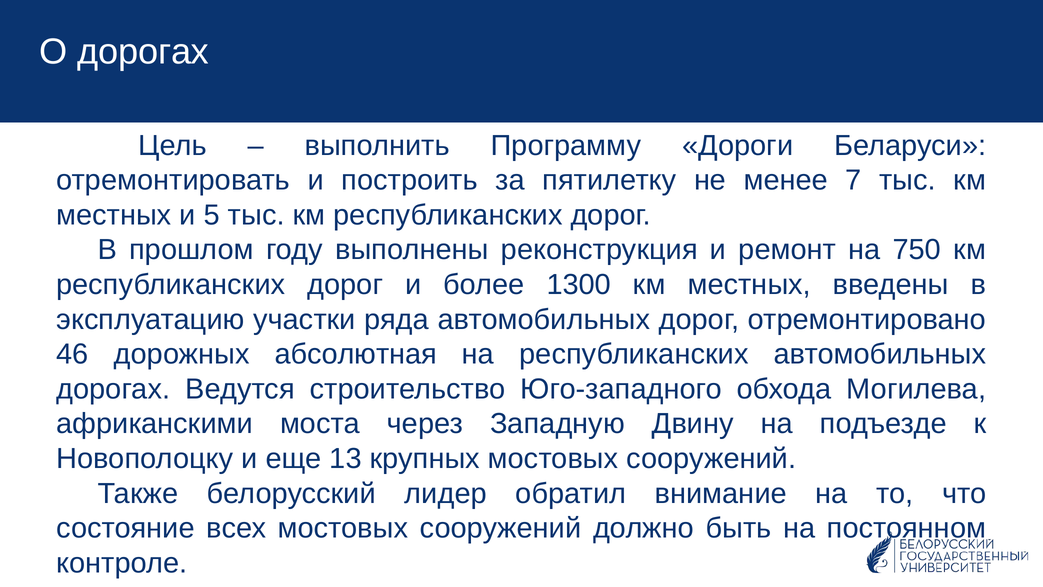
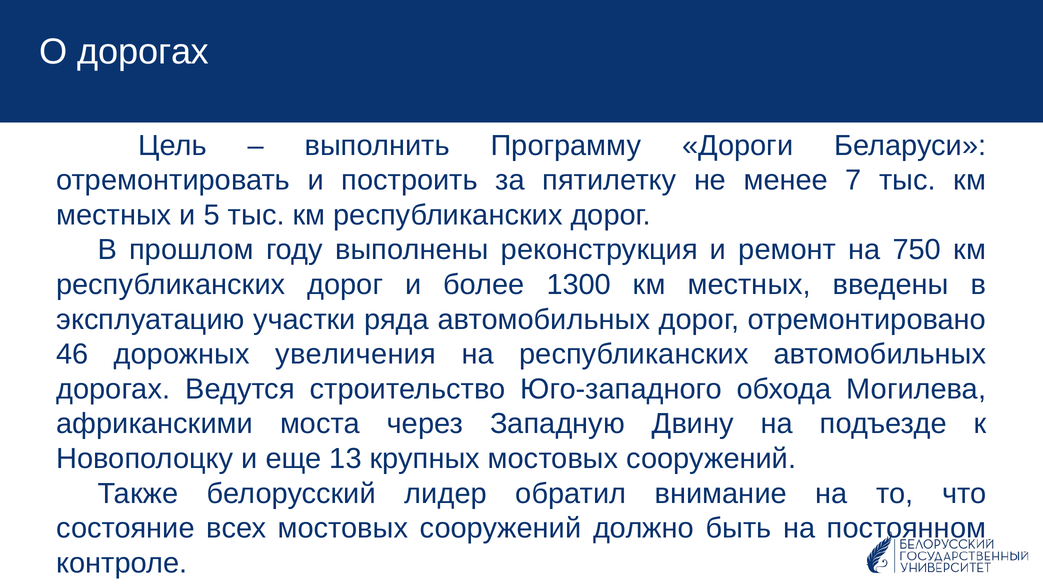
абсолютная: абсолютная -> увеличения (356, 354)
